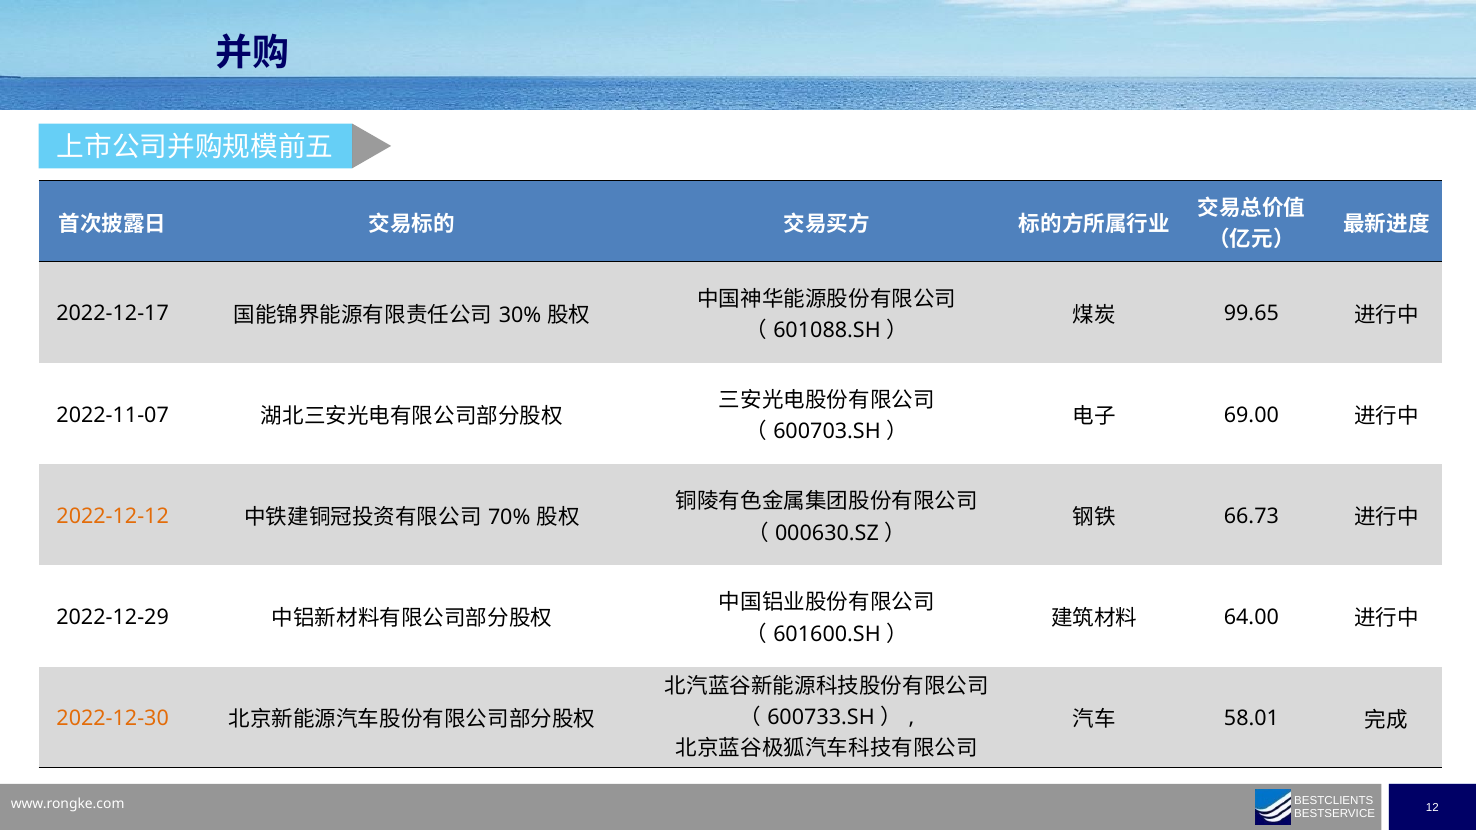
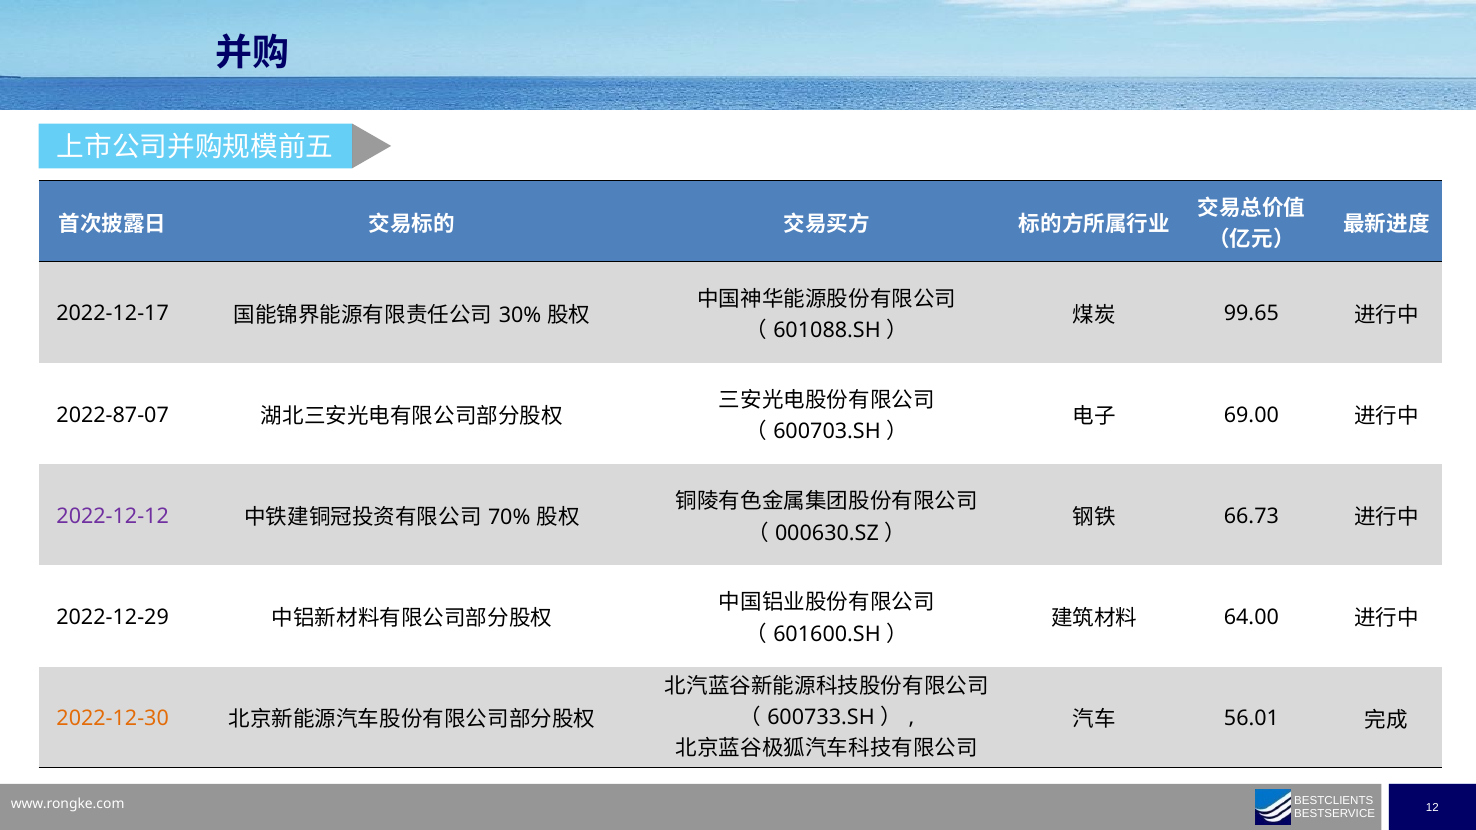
2022-11-07: 2022-11-07 -> 2022-87-07 (113, 415)
2022-12-12 colour: orange -> purple (113, 516)
58.01: 58.01 -> 56.01 (1251, 719)
